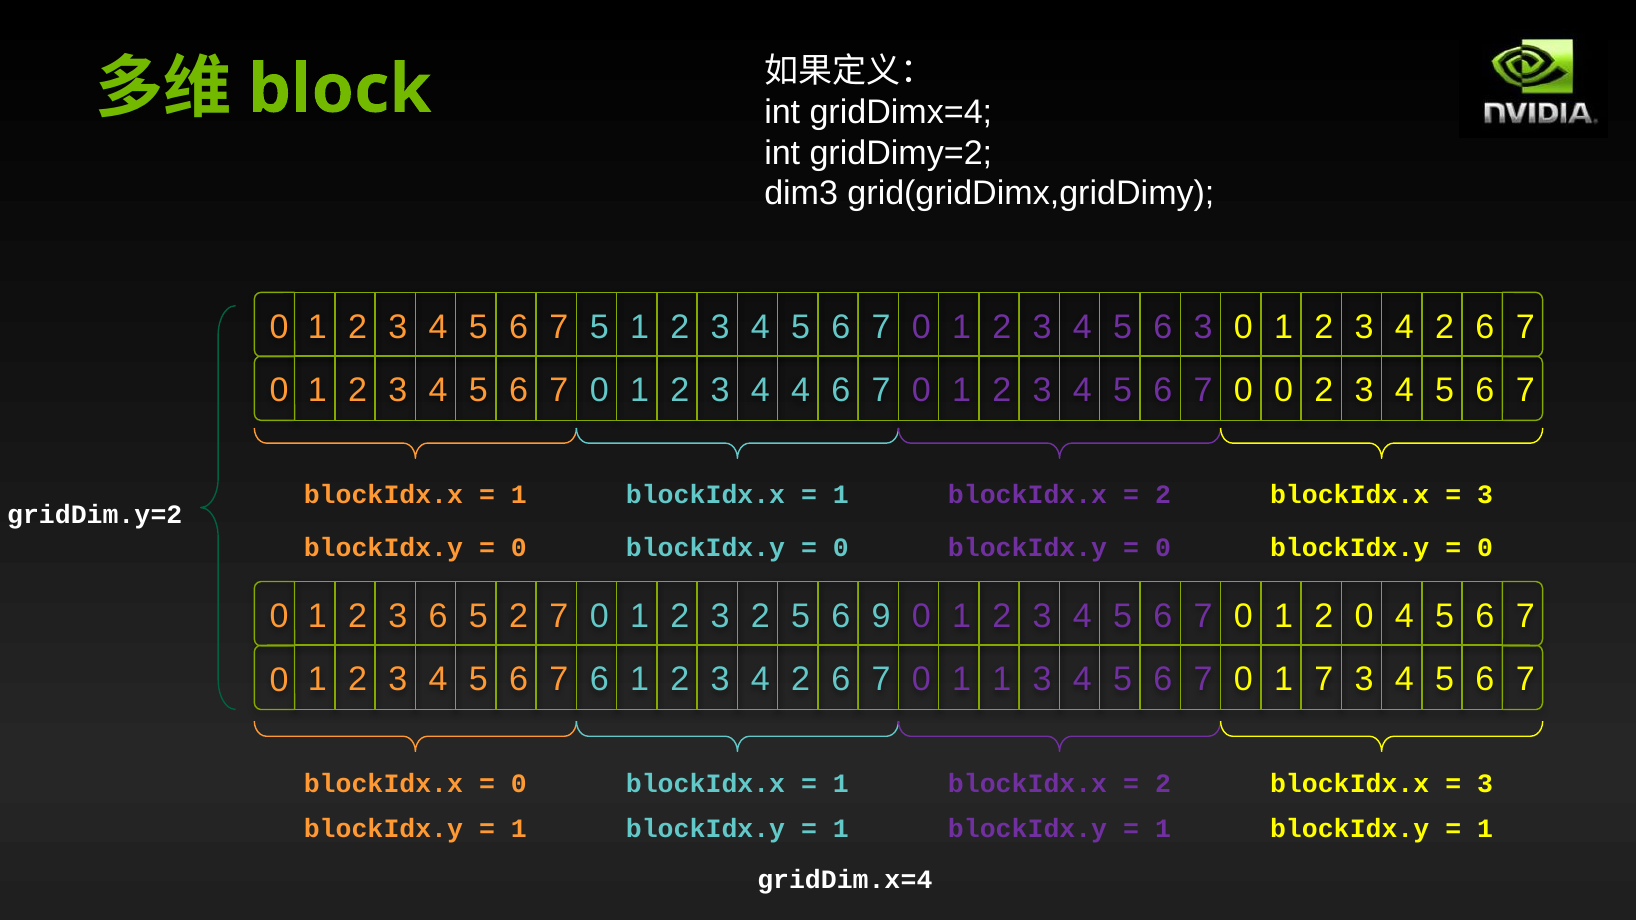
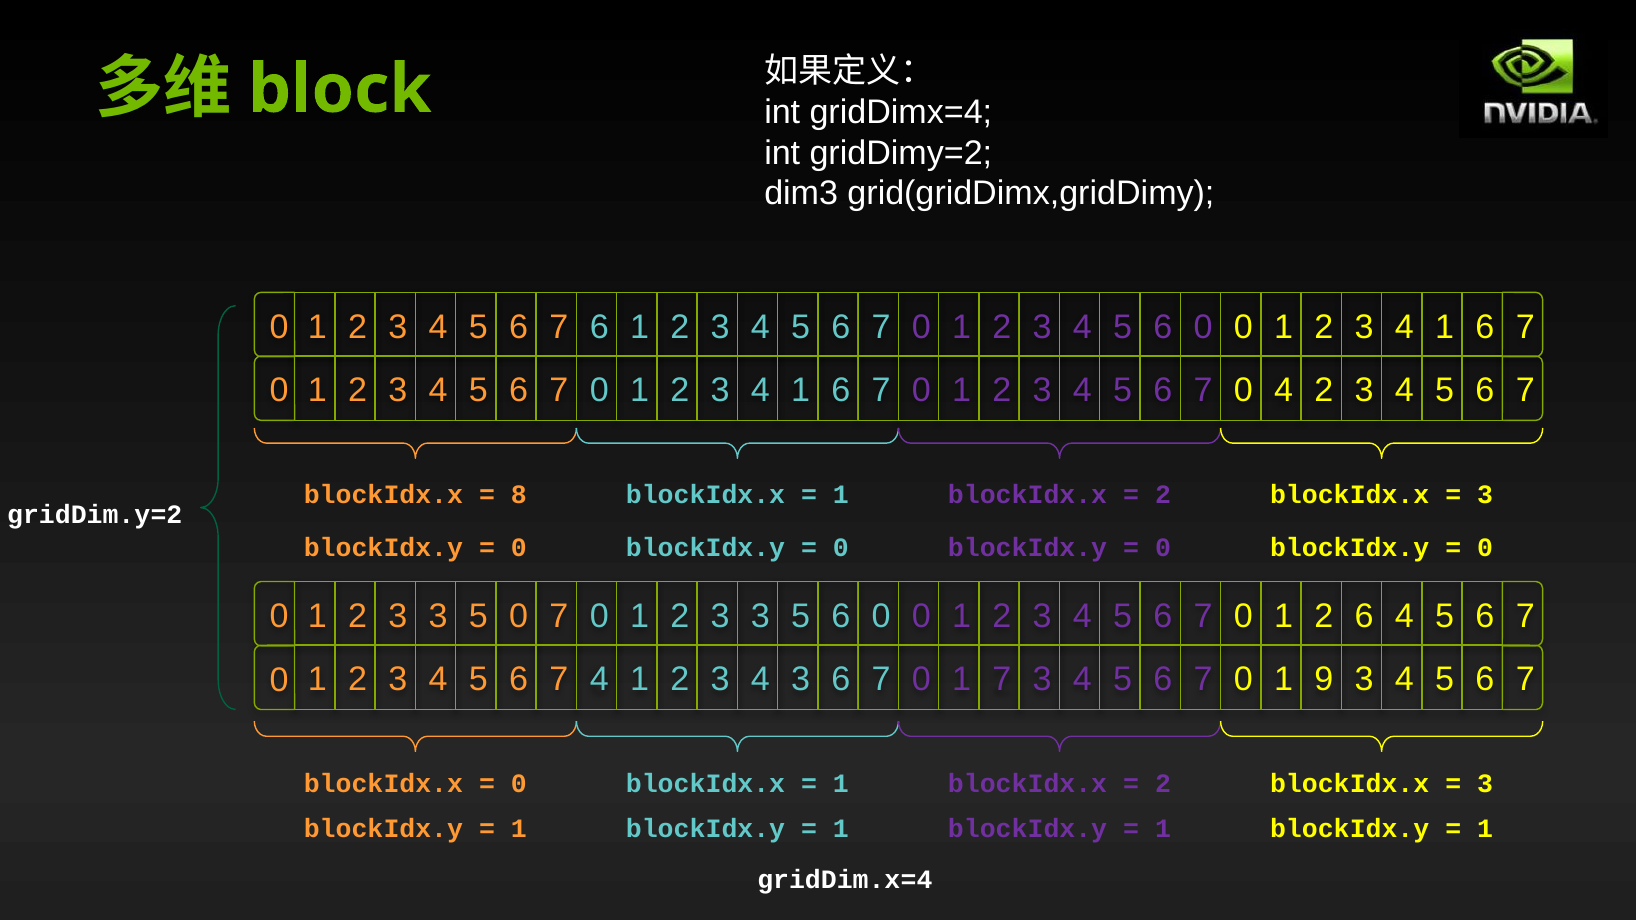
7 5: 5 -> 6 (599, 327)
3: 3 -> 0 (1203, 327)
2: 2 -> 1 (1445, 327)
4: 4 -> 1 (801, 391)
0 0: 0 -> 4 (1284, 391)
1: 1 -> 8 (519, 494)
6: 6 -> 3 (438, 616)
5 2: 2 -> 0 (519, 616)
1 2 3 2: 2 -> 3 (760, 616)
9: 9 -> 0 (881, 616)
2 0: 0 -> 6 (1364, 616)
7 6: 6 -> 4 (599, 680)
2: 2 -> 3 (801, 680)
7 0 1 1: 1 -> 7 (1002, 680)
7 0 1 7: 7 -> 9 (1324, 680)
